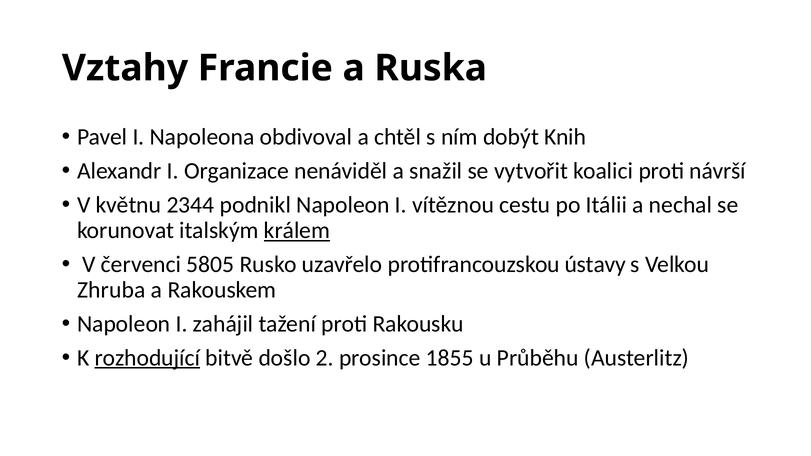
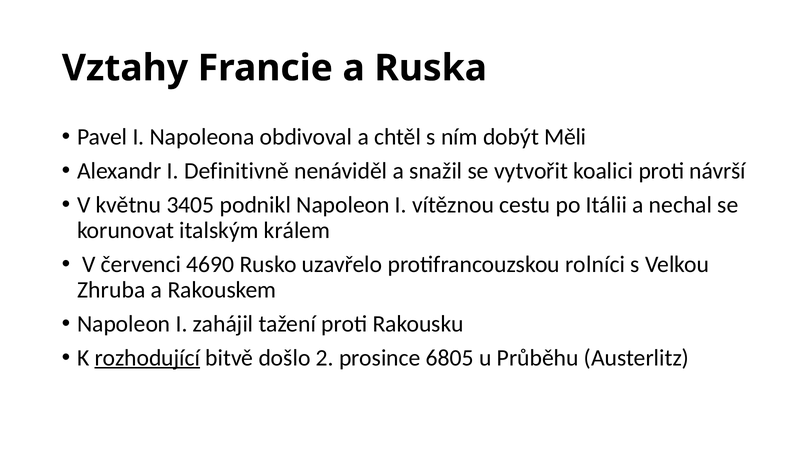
Knih: Knih -> Měli (565, 137)
Organizace: Organizace -> Definitivně (236, 171)
2344: 2344 -> 3405 (190, 205)
králem underline: present -> none (297, 230)
5805: 5805 -> 4690 (210, 264)
ústavy: ústavy -> rolníci (595, 264)
1855: 1855 -> 6805 (450, 358)
